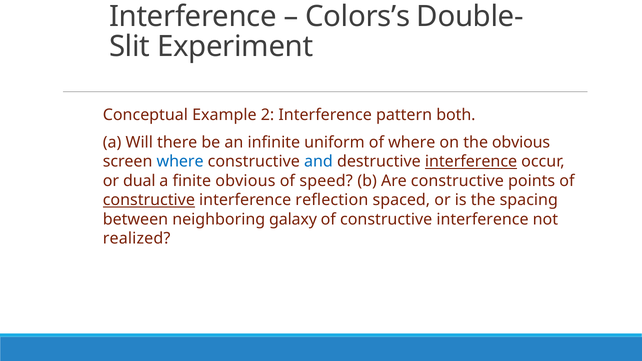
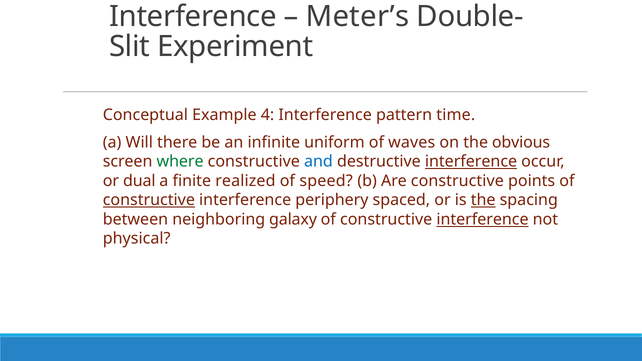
Colors’s: Colors’s -> Meter’s (357, 17)
2: 2 -> 4 (268, 115)
both: both -> time (456, 115)
of where: where -> waves (412, 142)
where colour: blue -> green (180, 162)
finite obvious: obvious -> realized (245, 181)
reflection: reflection -> periphery (332, 200)
the underline: none -> present (483, 200)
interference underline: none -> present (482, 219)
realized: realized -> physical (137, 239)
